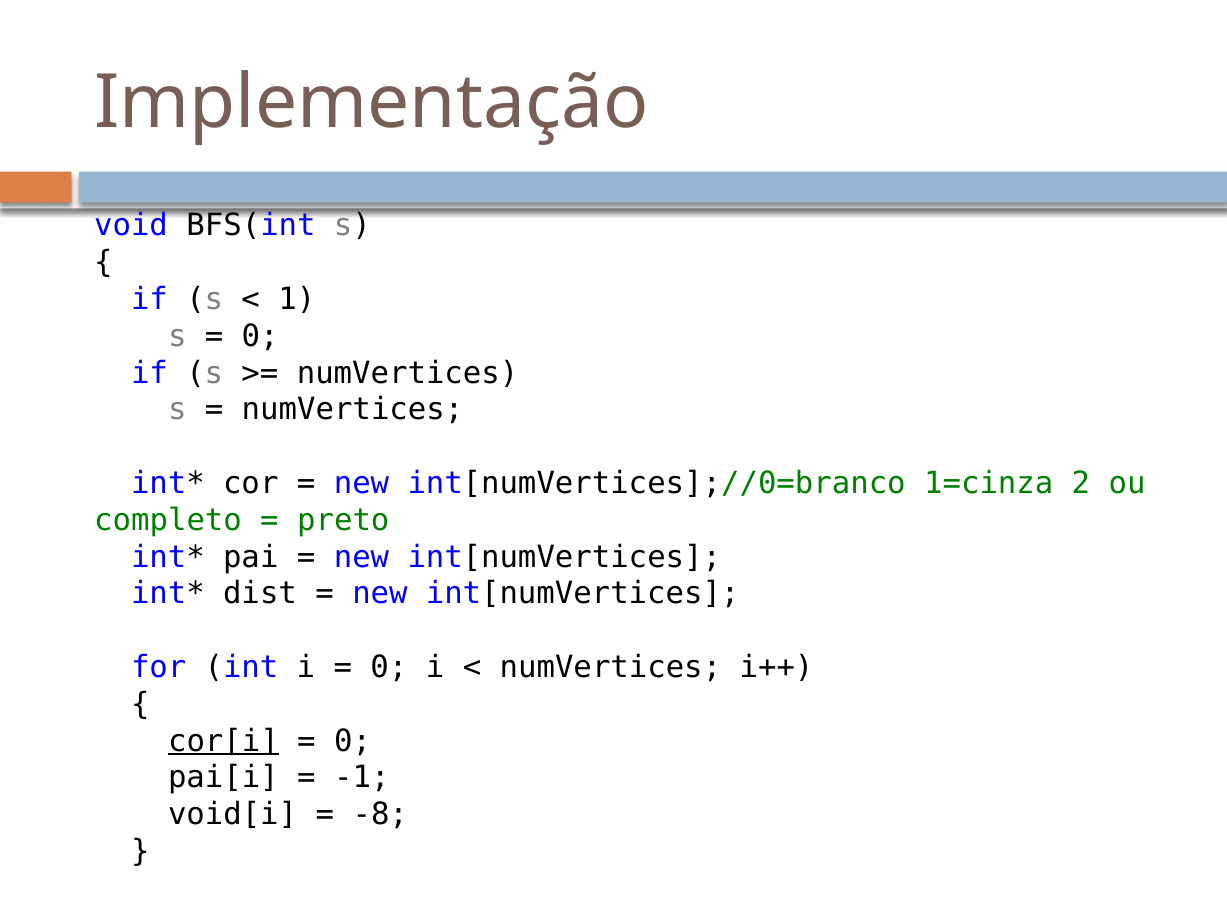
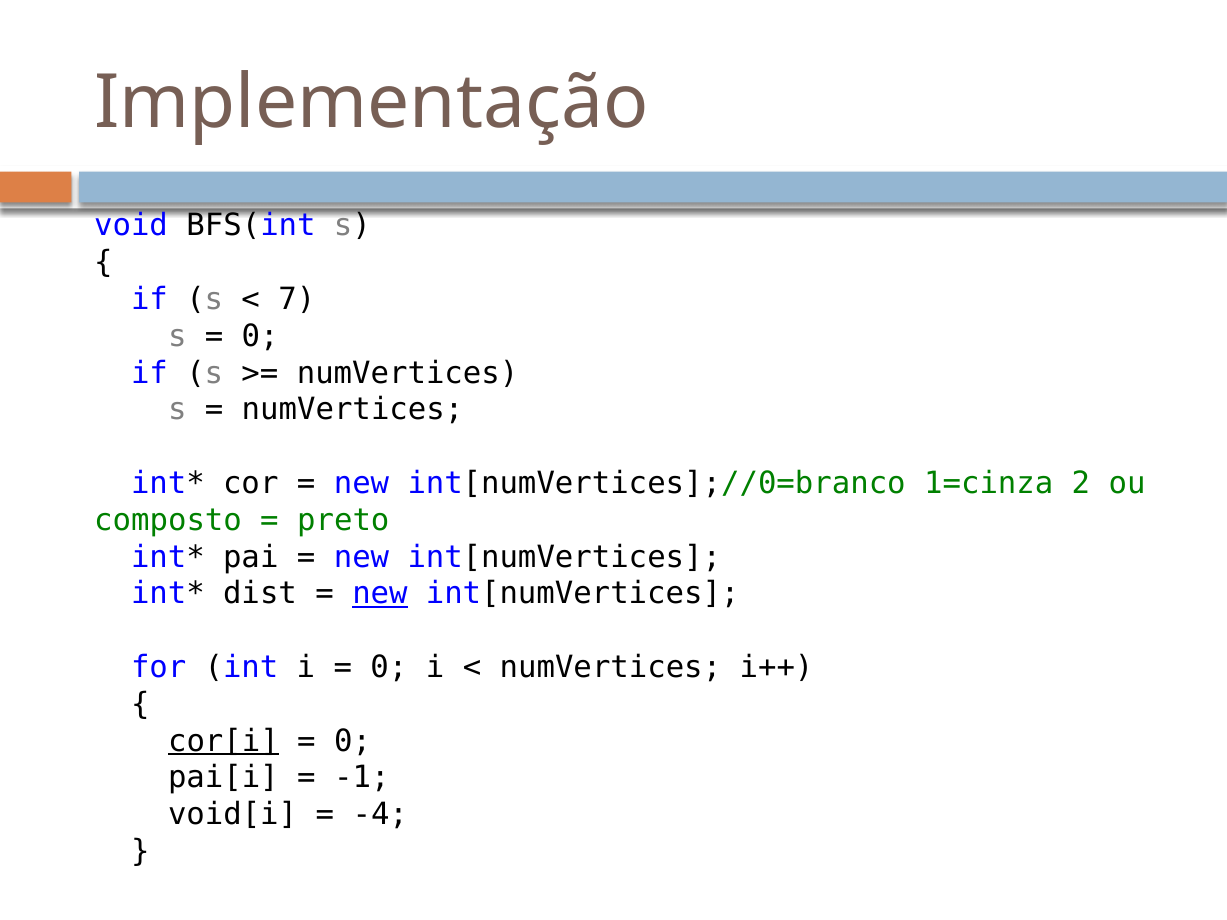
1: 1 -> 7 (297, 299)
completo: completo -> composto (168, 520)
new underline: none -> present (380, 594)
-8: -8 -> -4 (380, 815)
